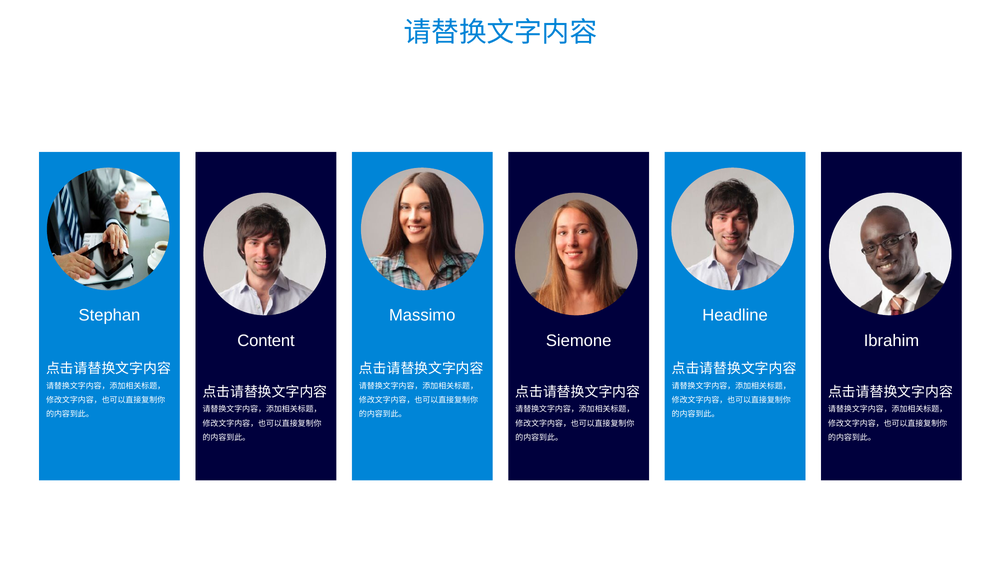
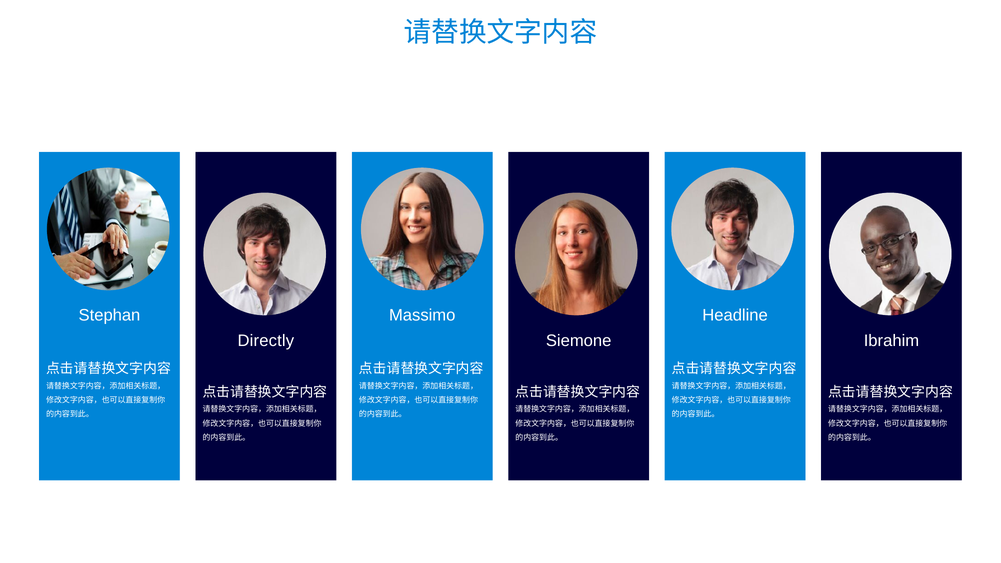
Content: Content -> Directly (266, 341)
